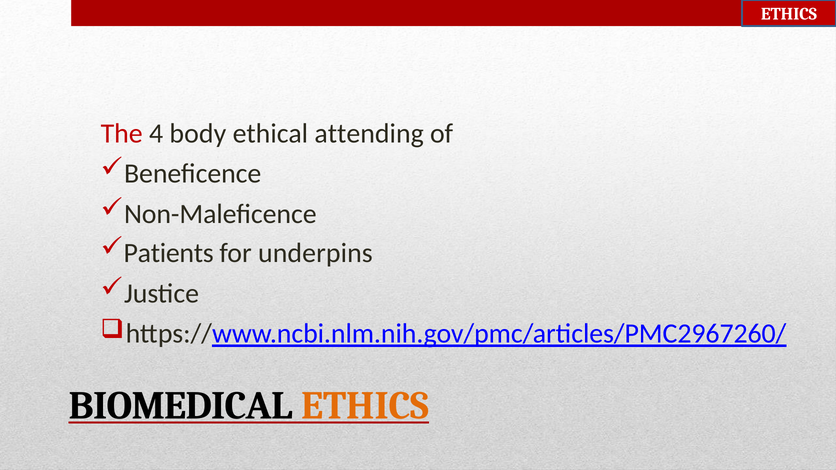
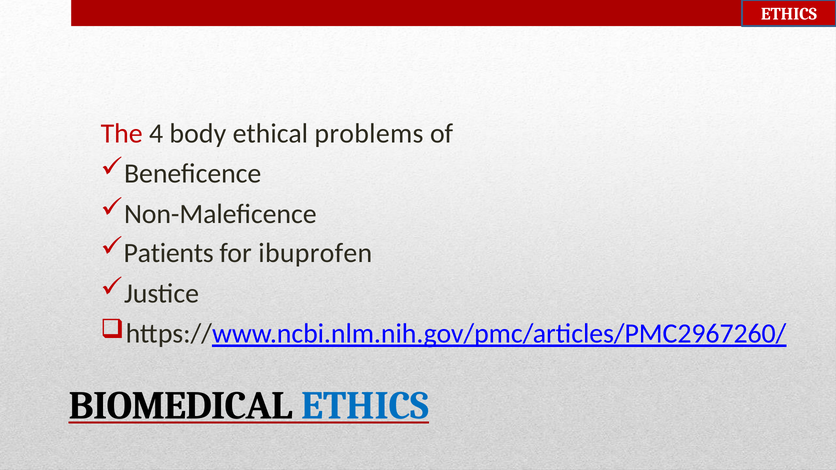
attending: attending -> problems (369, 134)
underpins: underpins -> ibuprofen (315, 253)
ETHICS colour: orange -> blue (365, 406)
